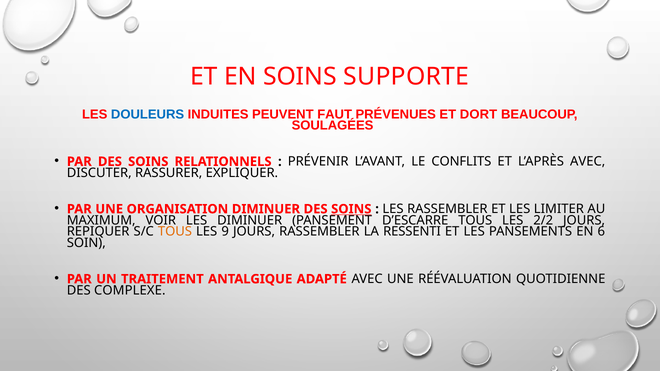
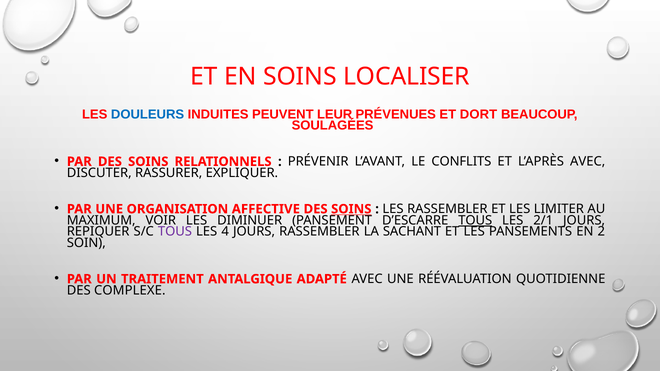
SUPPORTE: SUPPORTE -> LOCALISER (406, 77)
FAUT: FAUT -> LEUR (335, 114)
ORGANISATION DIMINUER: DIMINUER -> AFFECTIVE (266, 209)
TOUS underline: none -> present (475, 220)
2/2: 2/2 -> 2/1 (543, 220)
TOUS colour: orange -> purple (175, 232)
9: 9 -> 4 (225, 232)
RESSENTI: RESSENTI -> SACHANT (412, 232)
6: 6 -> 2 (601, 232)
